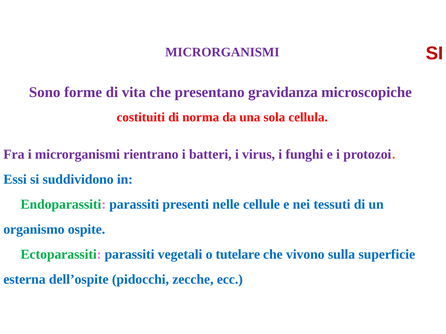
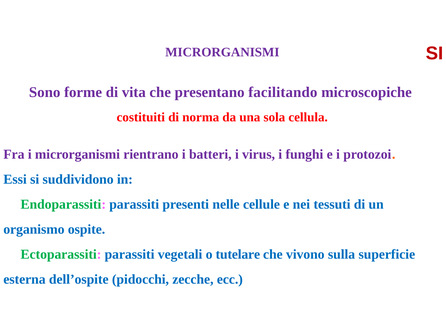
gravidanza: gravidanza -> facilitando (283, 93)
